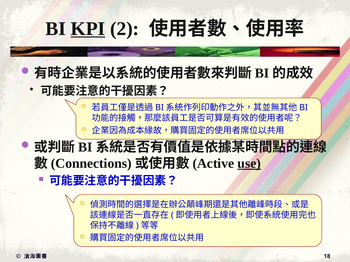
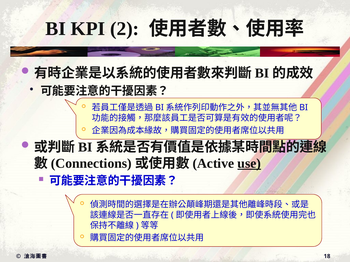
KPI underline: present -> none (88, 29)
